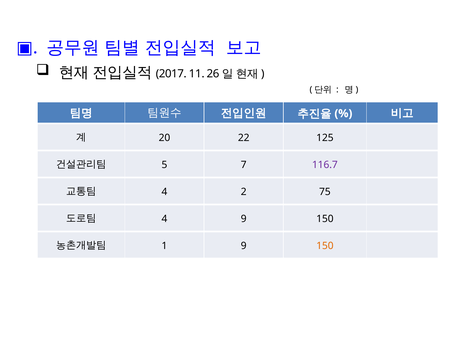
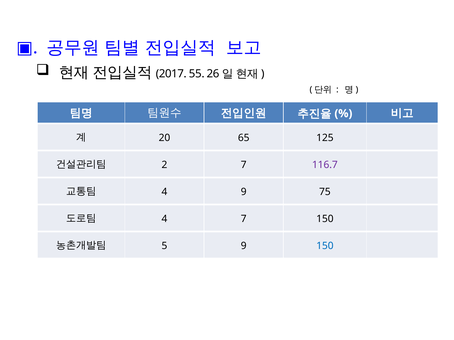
11: 11 -> 55 (197, 74)
22: 22 -> 65 (244, 138)
5: 5 -> 2 (164, 165)
4 2: 2 -> 9 (244, 192)
4 9: 9 -> 7 (244, 219)
1: 1 -> 5 (164, 246)
150 colour: orange -> blue (325, 246)
